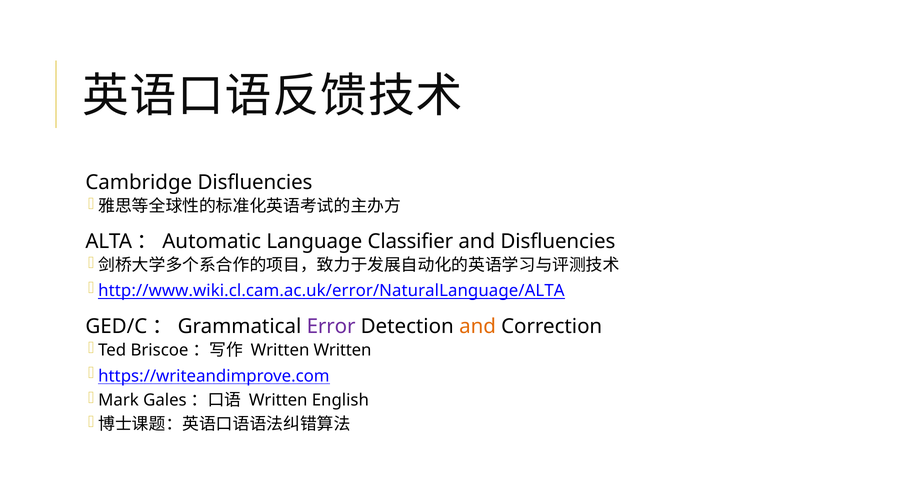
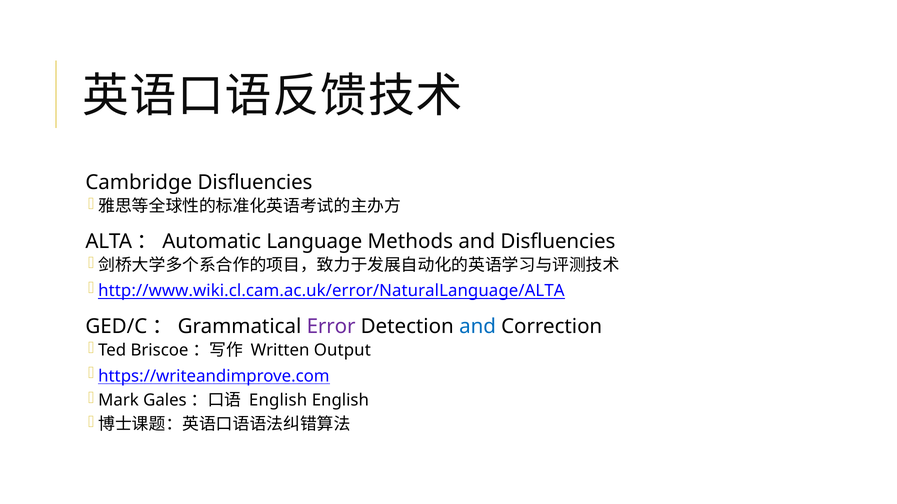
Classifier: Classifier -> Methods (410, 242)
and colour: orange -> blue (478, 327)
Written Written: Written -> Output (342, 351)
Written: Written -> English (278, 401)
